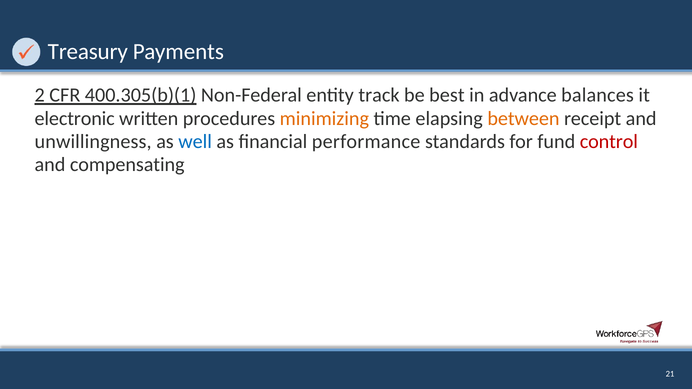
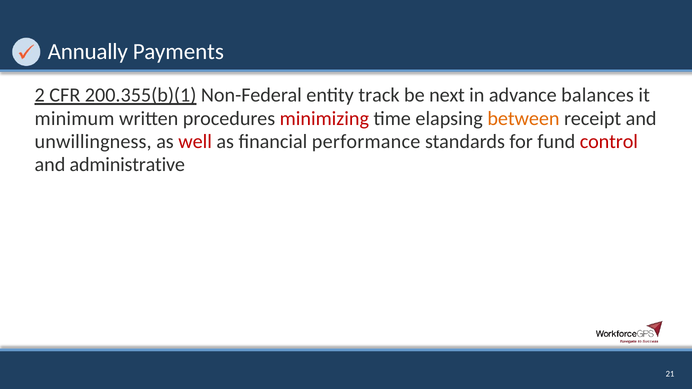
Treasury: Treasury -> Annually (88, 52)
400.305(b)(1: 400.305(b)(1 -> 200.355(b)(1 (141, 95)
best: best -> next (447, 95)
electronic: electronic -> minimum (75, 118)
minimizing colour: orange -> red (324, 118)
well colour: blue -> red (195, 141)
compensating: compensating -> administrative (127, 164)
